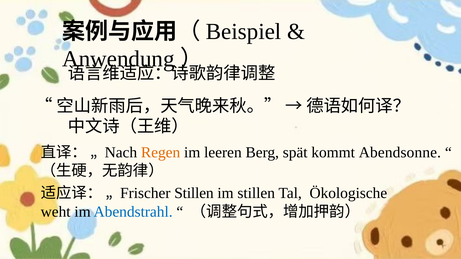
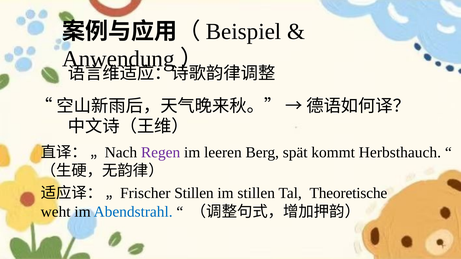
Regen colour: orange -> purple (161, 153)
Abendsonne: Abendsonne -> Herbsthauch (400, 153)
Ökologische: Ökologische -> Theoretische (348, 193)
